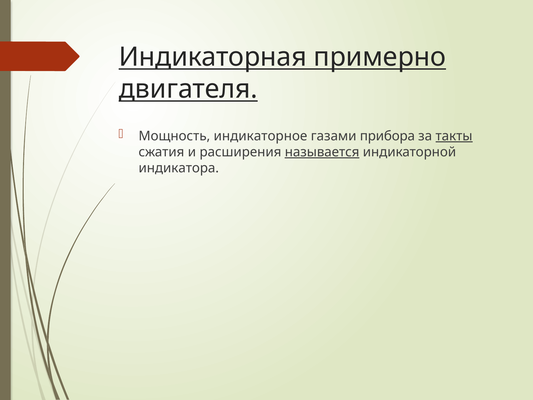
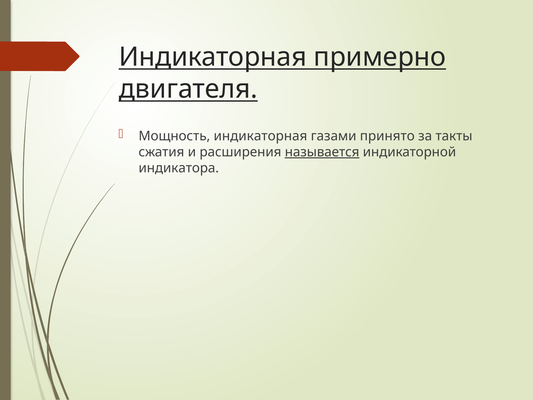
Мощность индикаторное: индикаторное -> индикаторная (260, 136)
прибора: прибора -> принято (387, 136)
такты underline: present -> none (454, 136)
